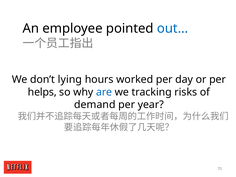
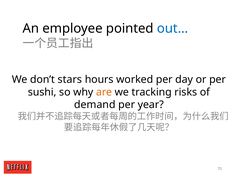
lying: lying -> stars (70, 79)
helps: helps -> sushi (42, 92)
are colour: blue -> orange (104, 92)
